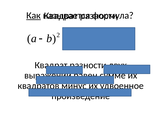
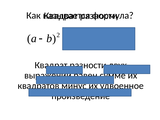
Как underline: present -> none (34, 15)
